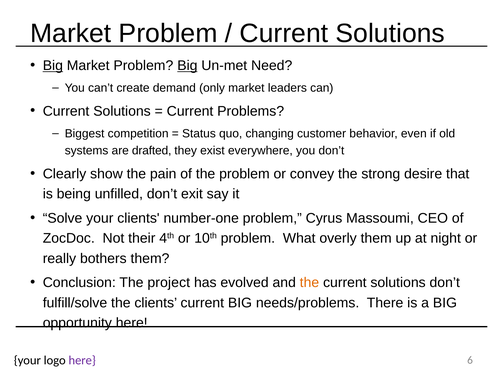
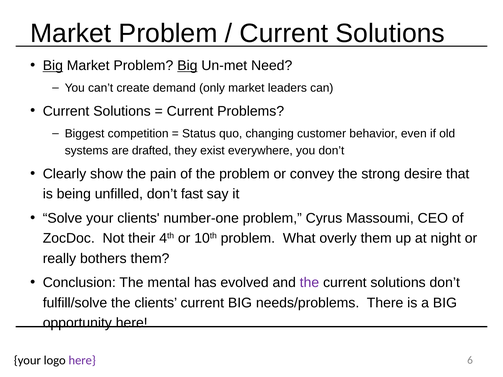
exit: exit -> fast (192, 194)
project: project -> mental (169, 283)
the colour: orange -> purple (309, 283)
